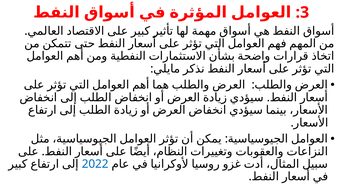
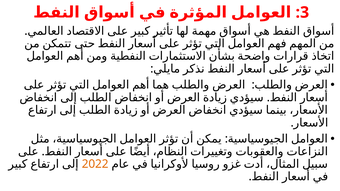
2022 colour: blue -> orange (95, 164)
